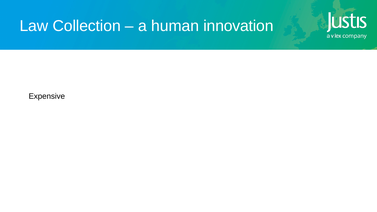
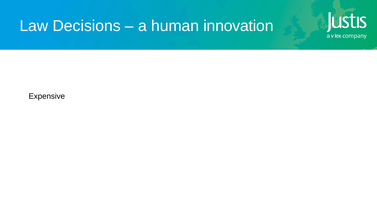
Collection: Collection -> Decisions (87, 26)
